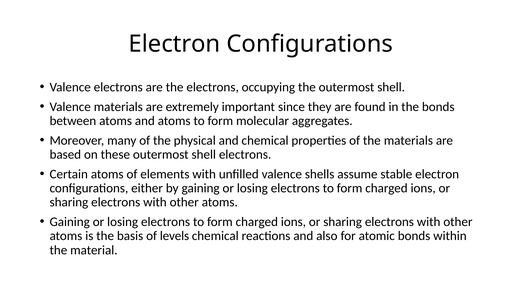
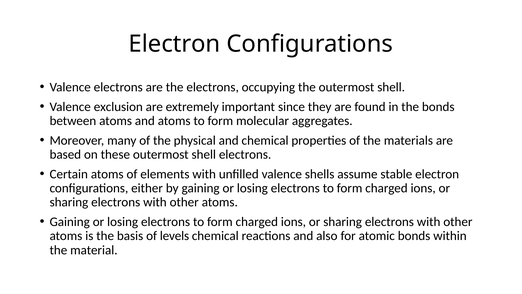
Valence materials: materials -> exclusion (118, 107)
